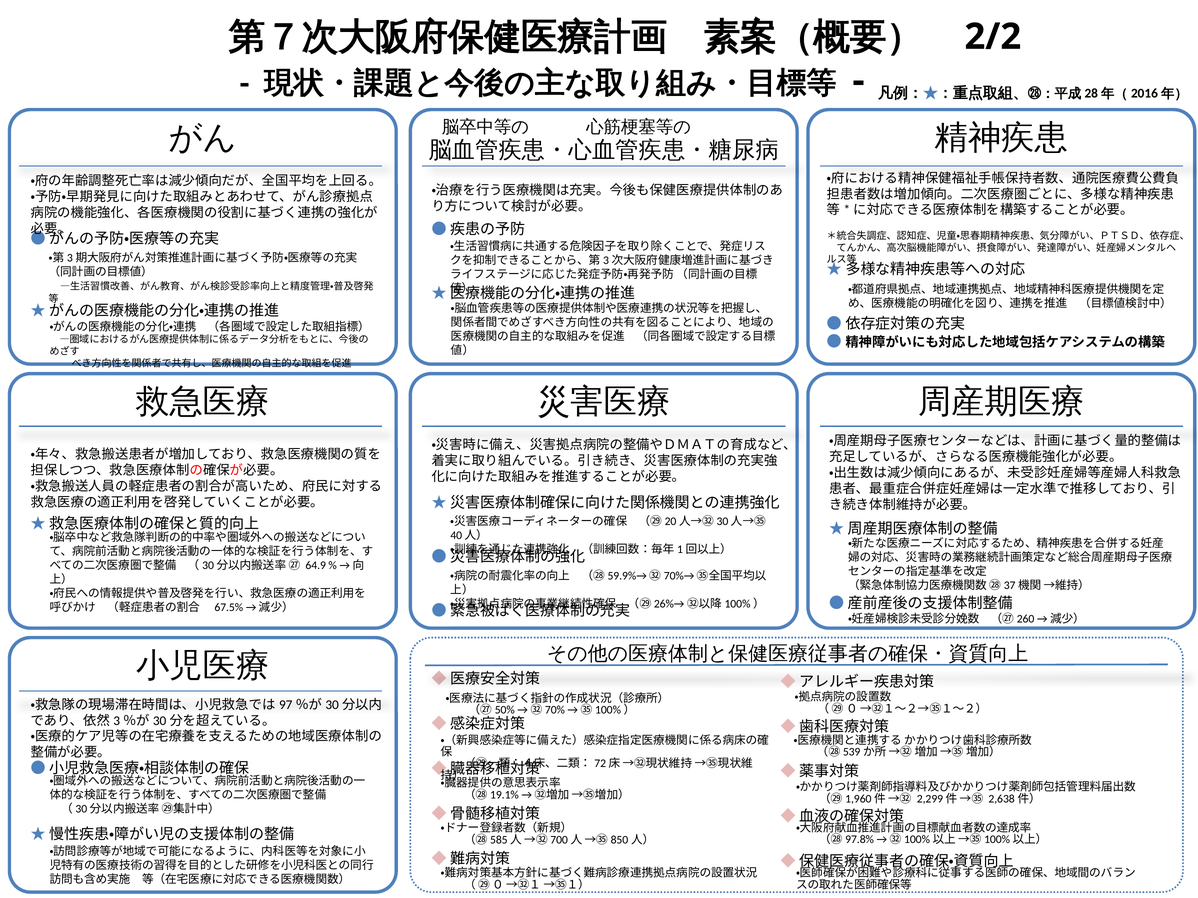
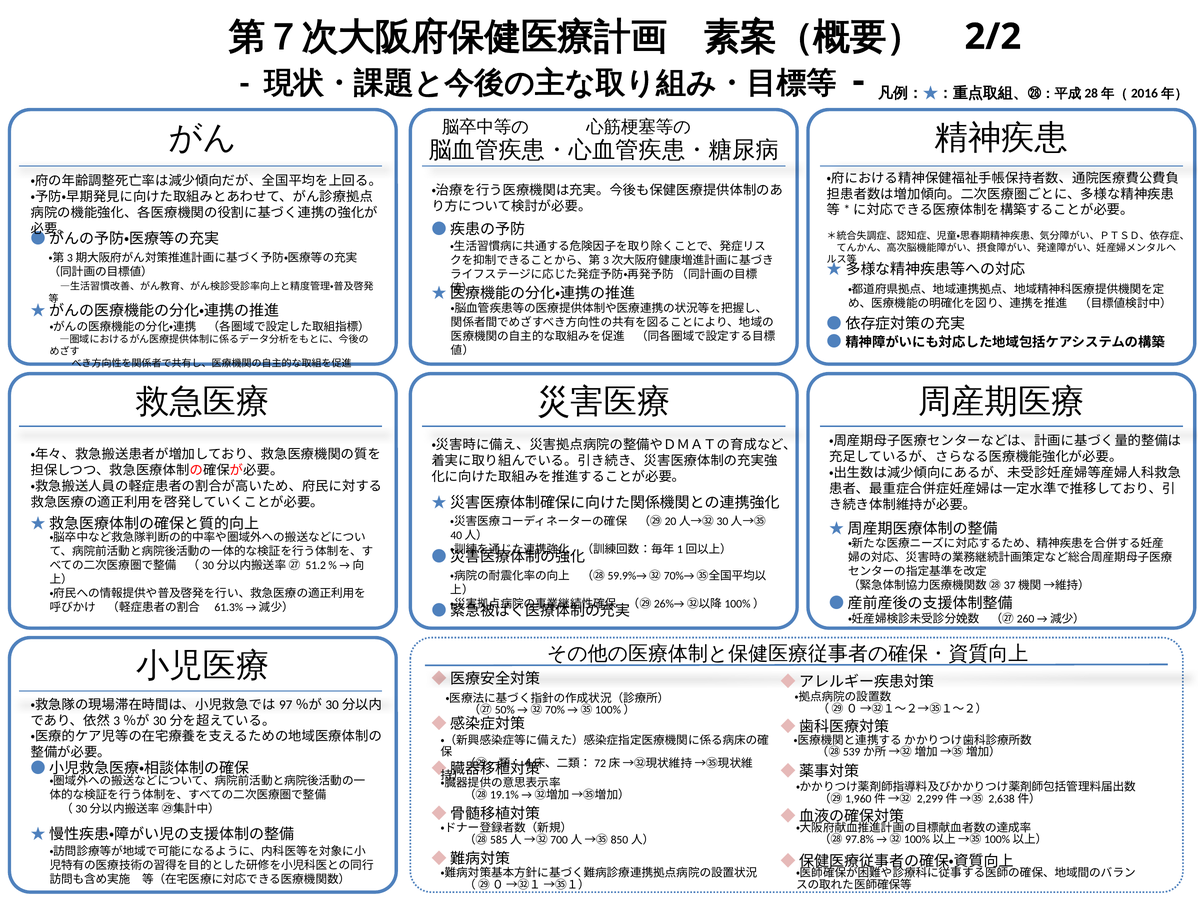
64.9: 64.9 -> 51.2 (316, 566)
67.5%: 67.5% -> 61.3% (229, 608)
